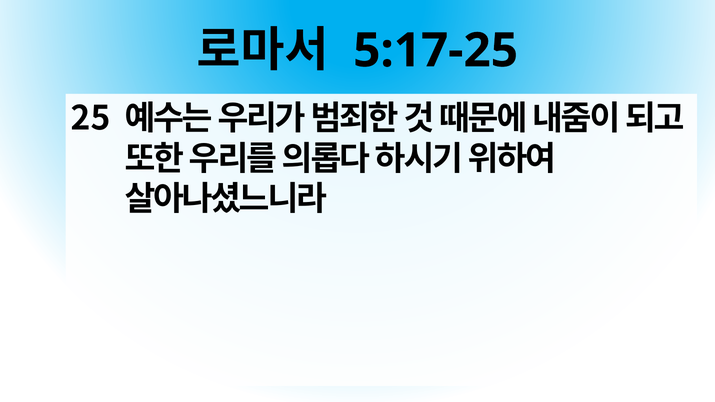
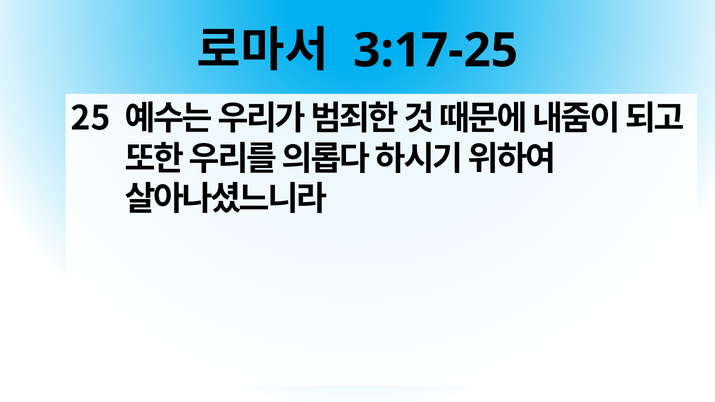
5:17-25: 5:17-25 -> 3:17-25 (436, 51)
